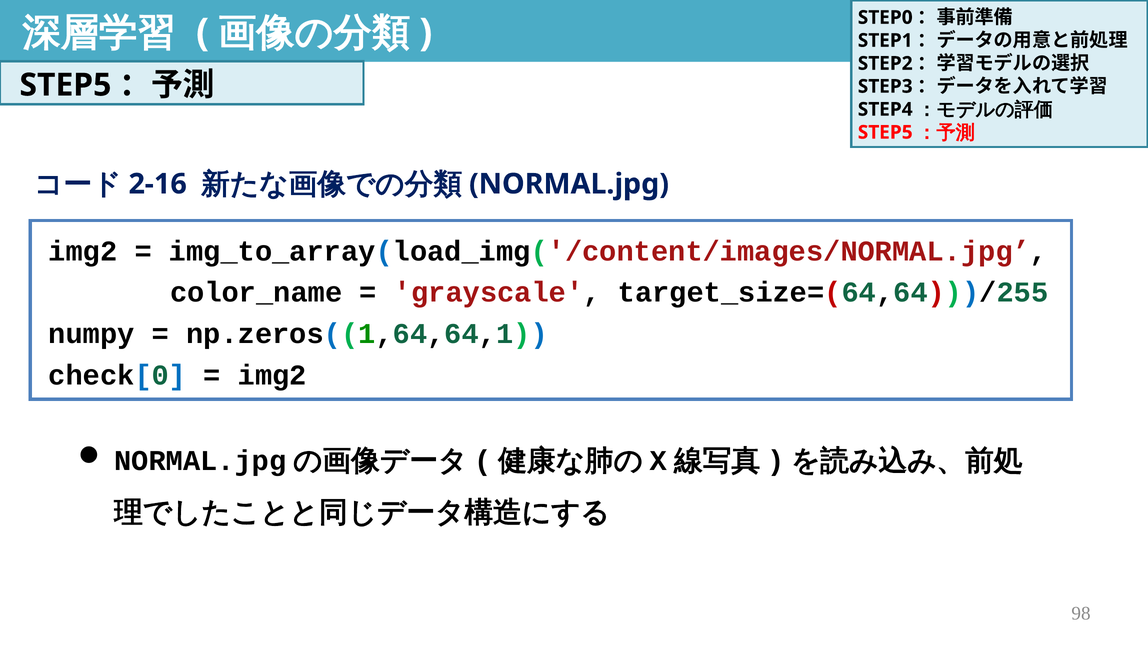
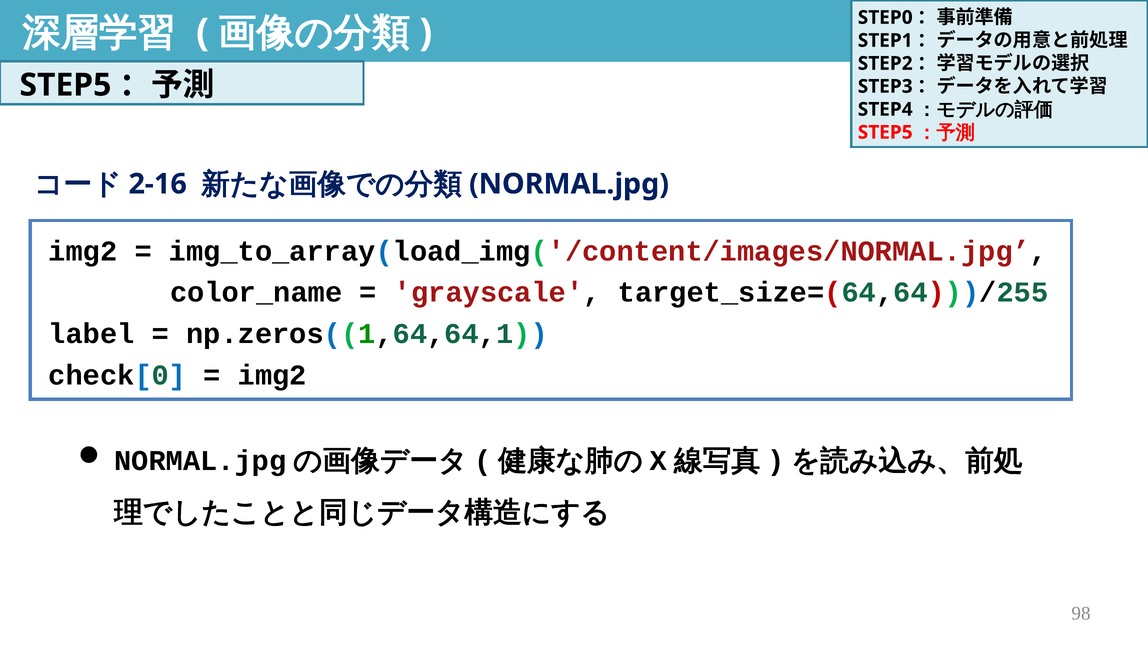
numpy: numpy -> label (91, 334)
